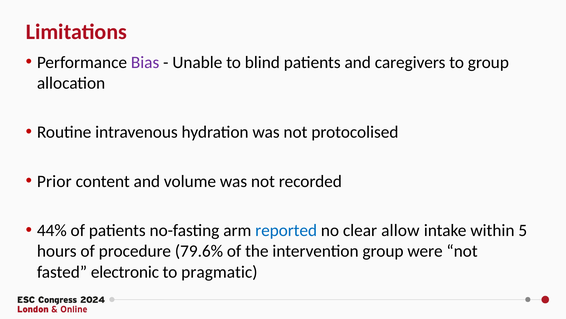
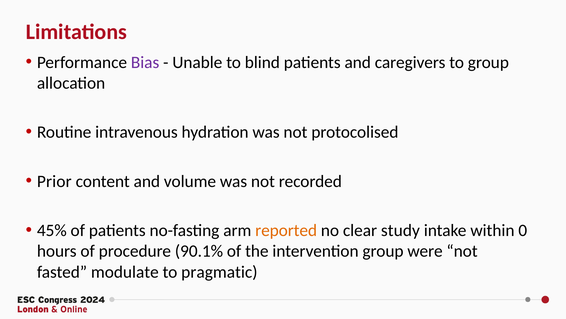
44%: 44% -> 45% (52, 230)
reported colour: blue -> orange (286, 230)
allow: allow -> study (400, 230)
5: 5 -> 0 (523, 230)
79.6%: 79.6% -> 90.1% (199, 251)
electronic: electronic -> modulate (125, 271)
